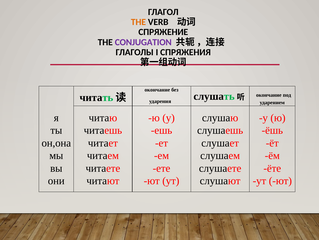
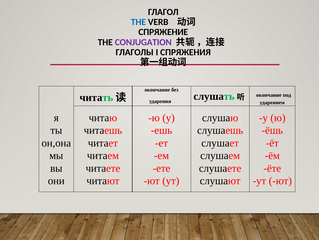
THE colour: orange -> blue (138, 22)
